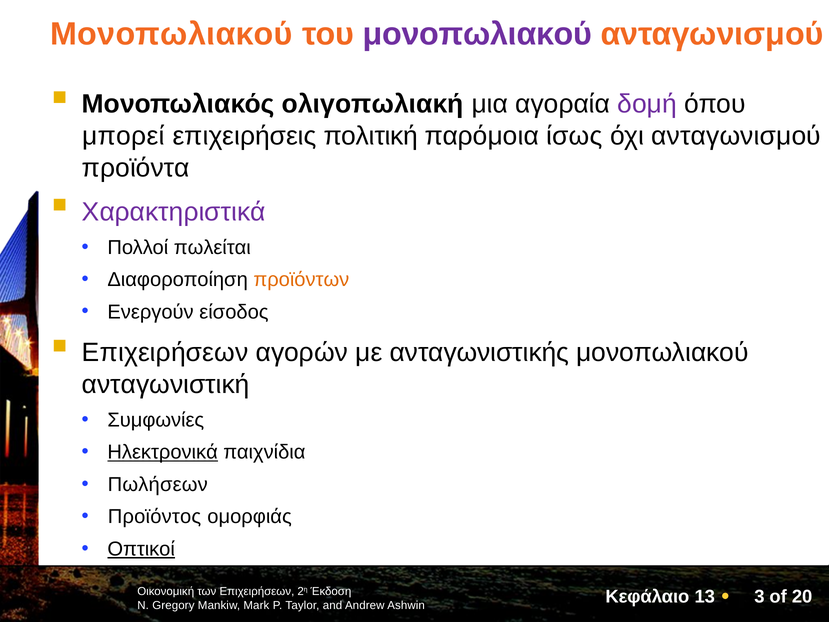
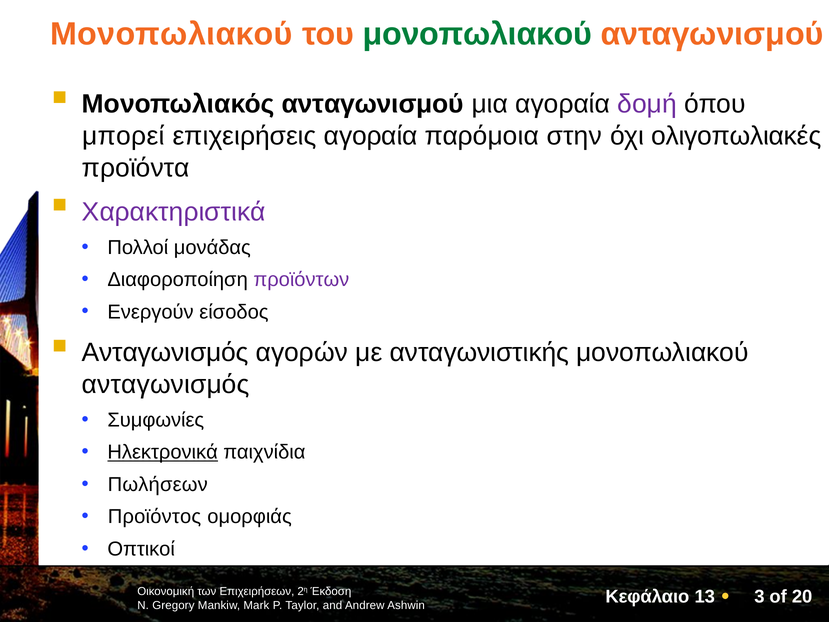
μονοπωλιακού colour: purple -> green (477, 34)
Μονοπωλιακός ολιγοπωλιακή: ολιγοπωλιακή -> ανταγωνισμού (373, 104)
επιχειρήσεις πολιτική: πολιτική -> αγοραία (371, 136)
ίσως: ίσως -> στην (574, 136)
όχι ανταγωνισμού: ανταγωνισμού -> ολιγοπωλιακές (736, 136)
πωλείται: πωλείται -> μονάδας (212, 247)
προϊόντων colour: orange -> purple (301, 280)
Επιχειρήσεων: Επιχειρήσεων -> Ανταγωνισμός (165, 353)
ανταγωνιστική: ανταγωνιστική -> ανταγωνισμός (166, 384)
Οπτικοί underline: present -> none (141, 549)
